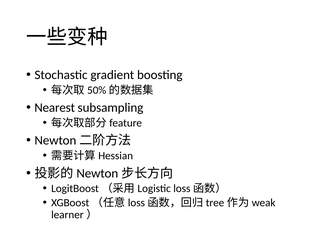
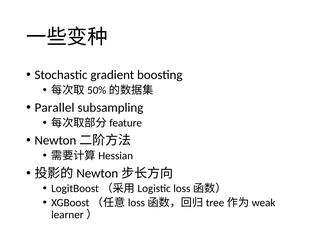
Nearest: Nearest -> Parallel (55, 108)
